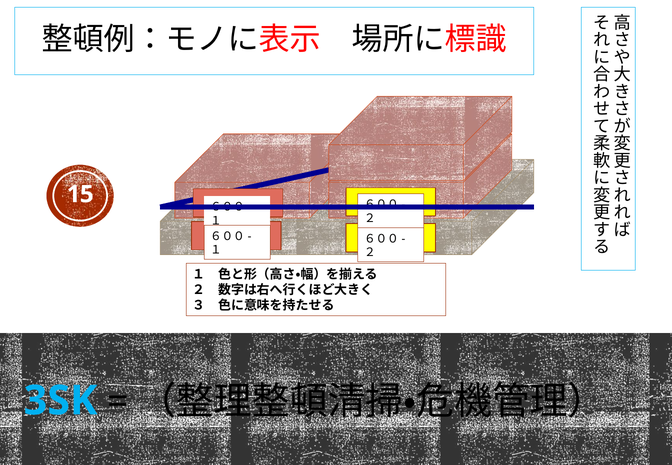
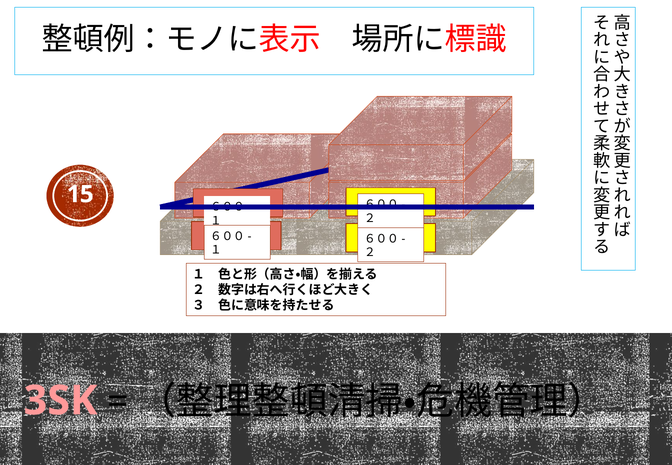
3SK colour: light blue -> pink (61, 401)
